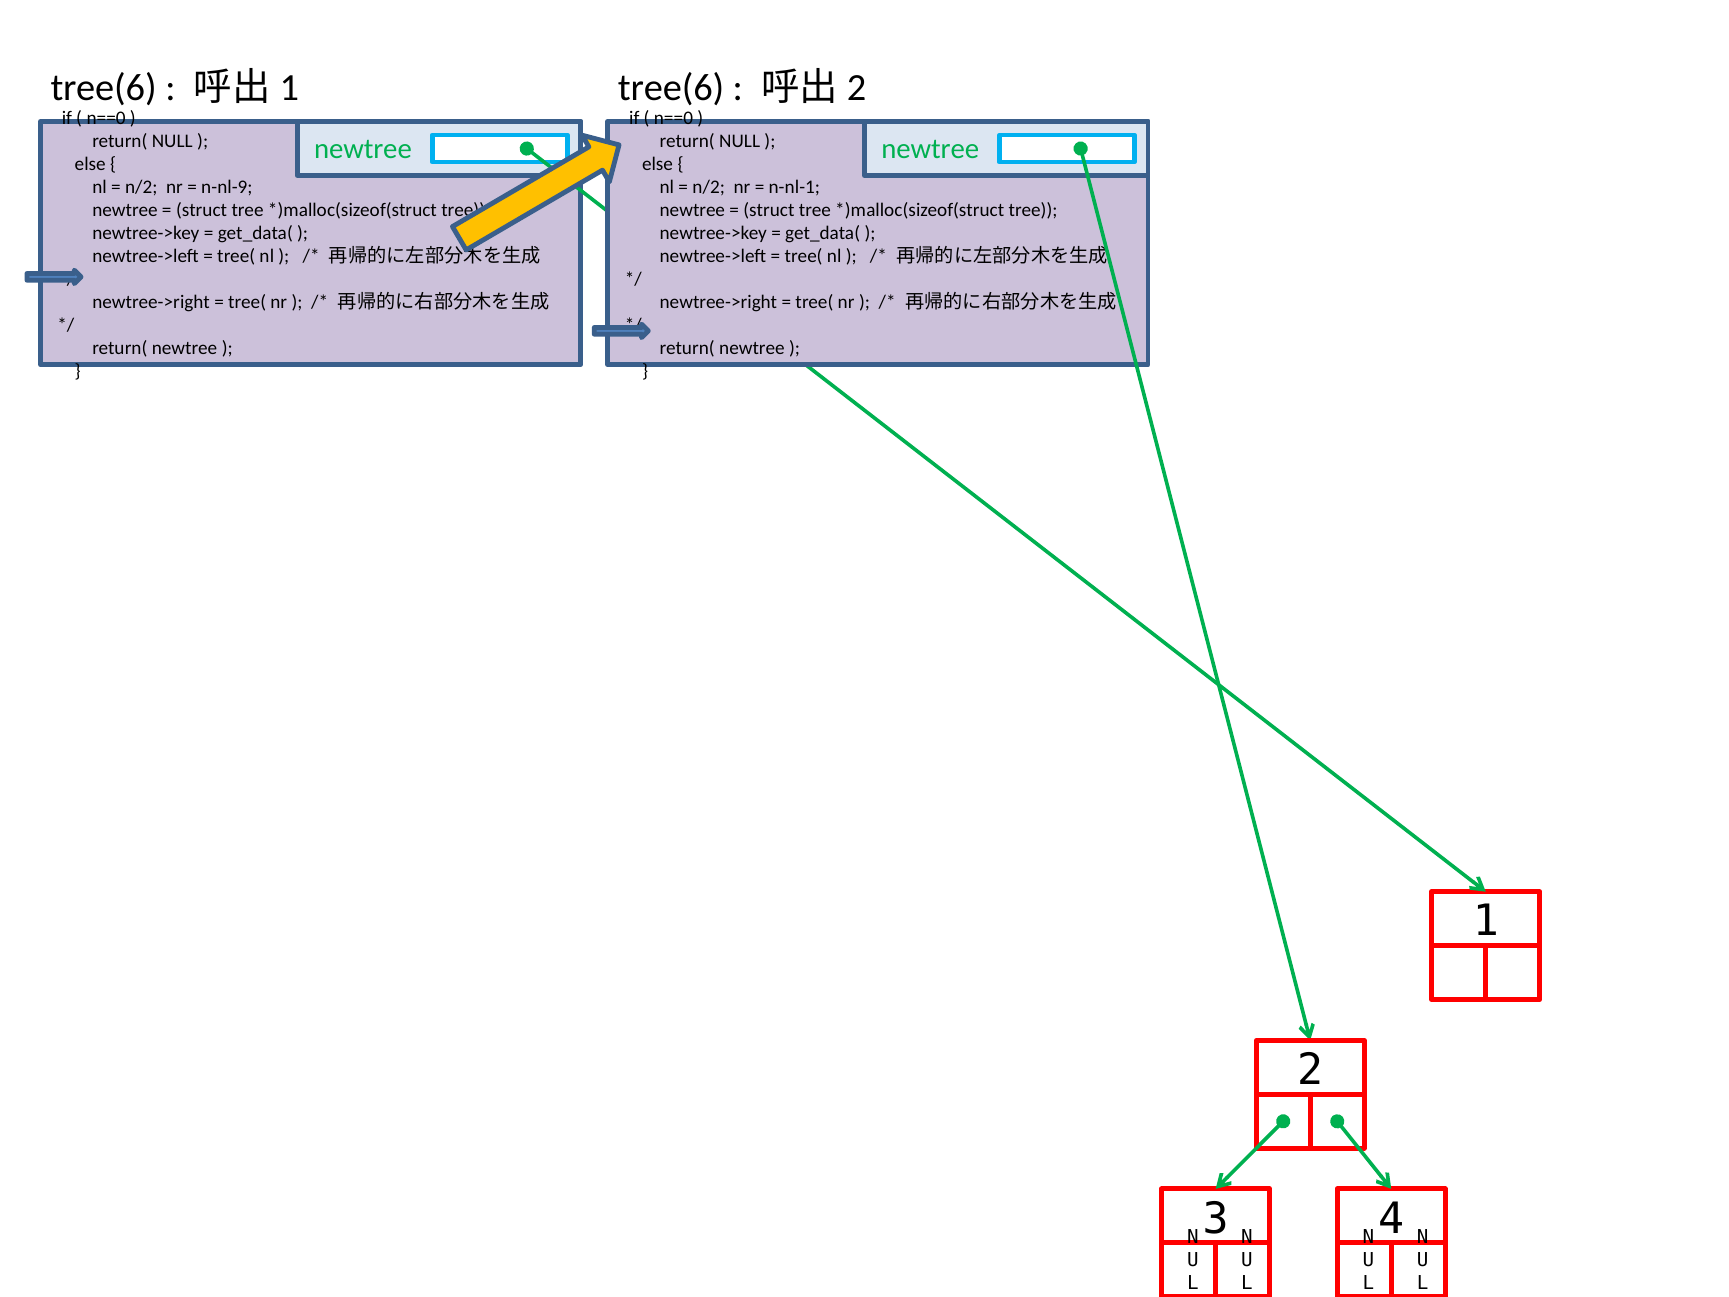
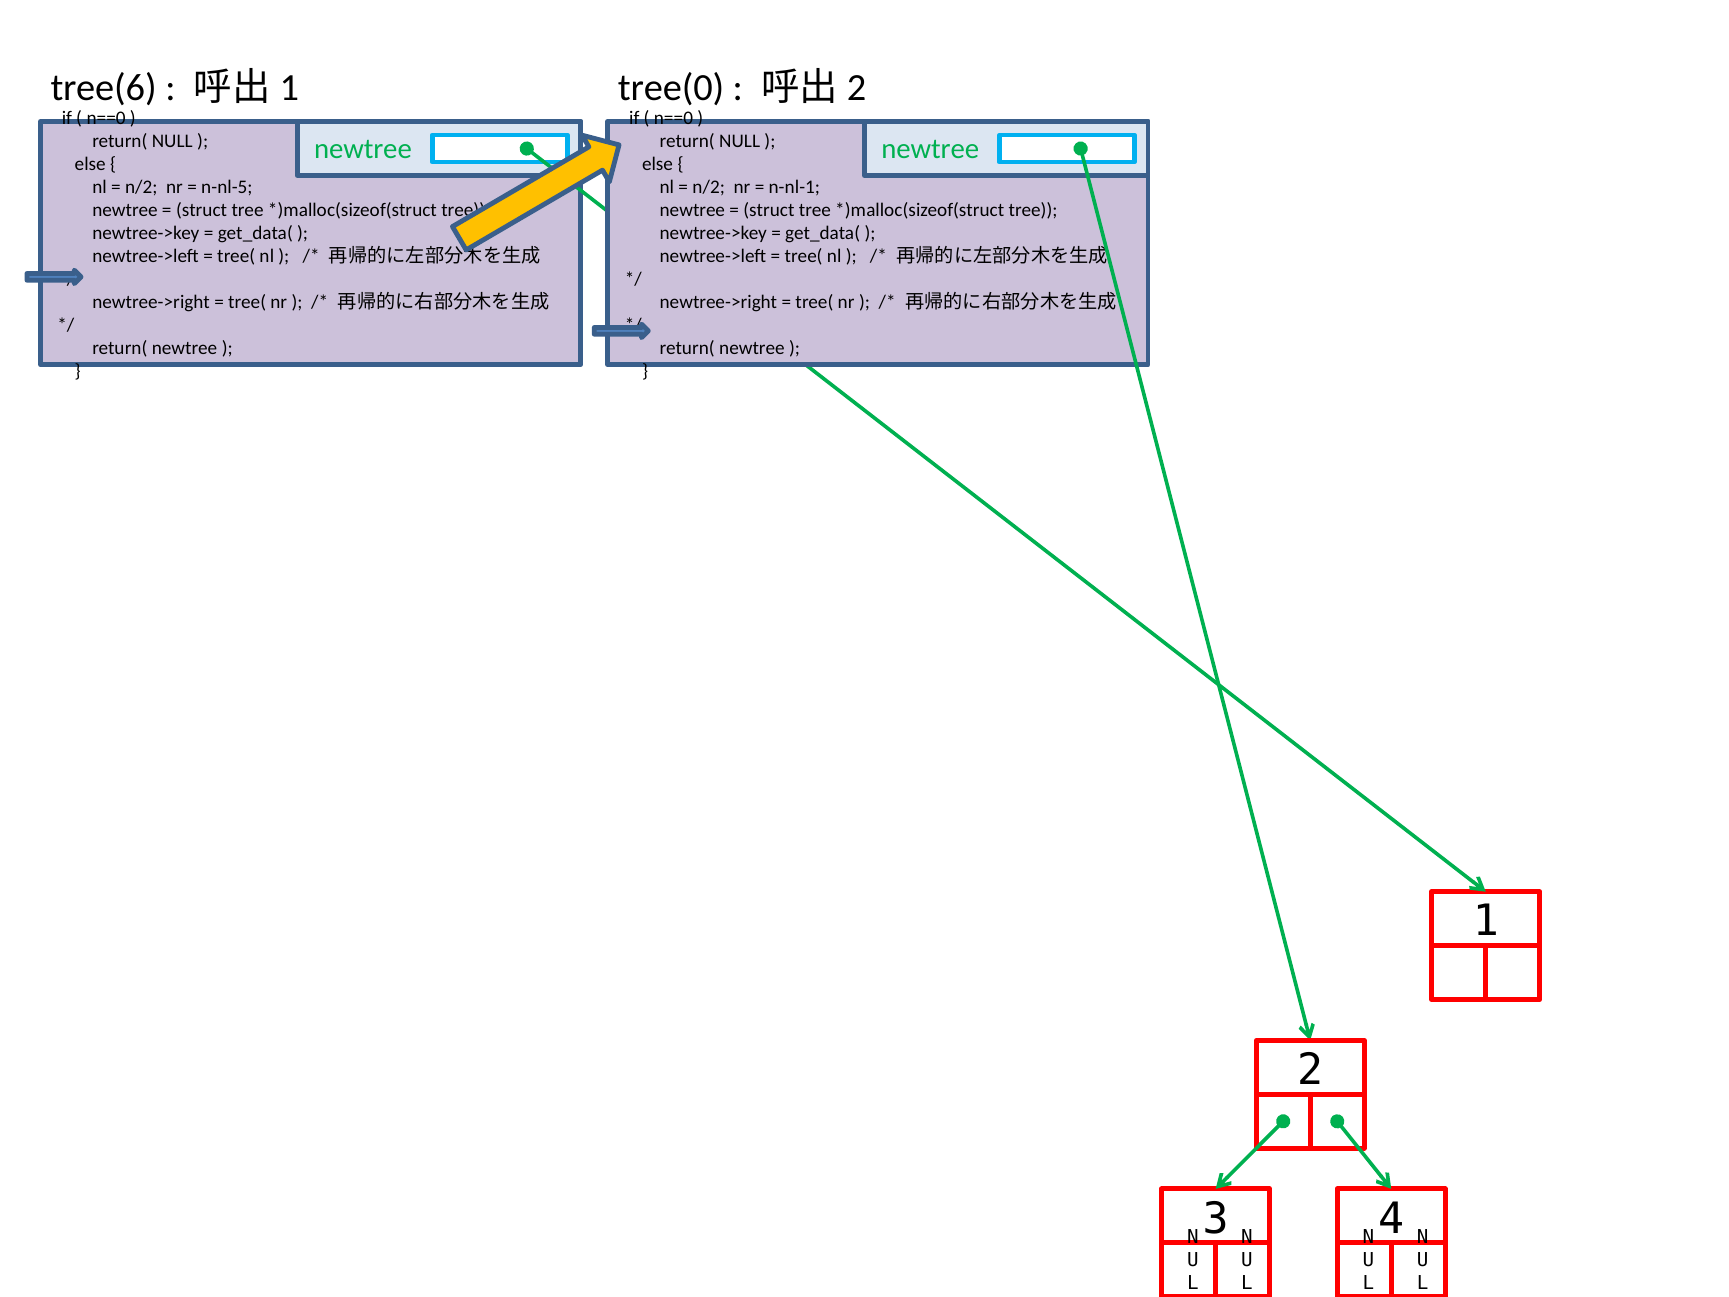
tree(6: tree(6 -> tree(0 (671, 88)
n-nl-9: n-nl-9 -> n-nl-5 (227, 187)
